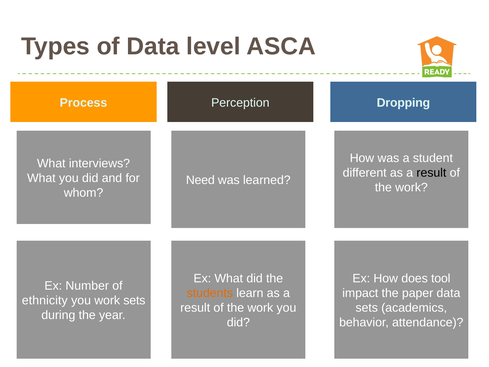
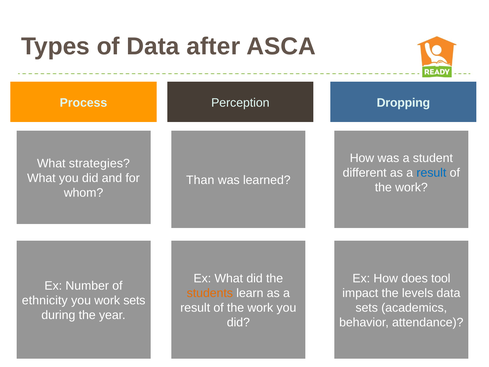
level: level -> after (213, 47)
interviews: interviews -> strategies (99, 163)
result colour: black -> blue (431, 173)
Need: Need -> Than (200, 180)
paper: paper -> levels (418, 293)
